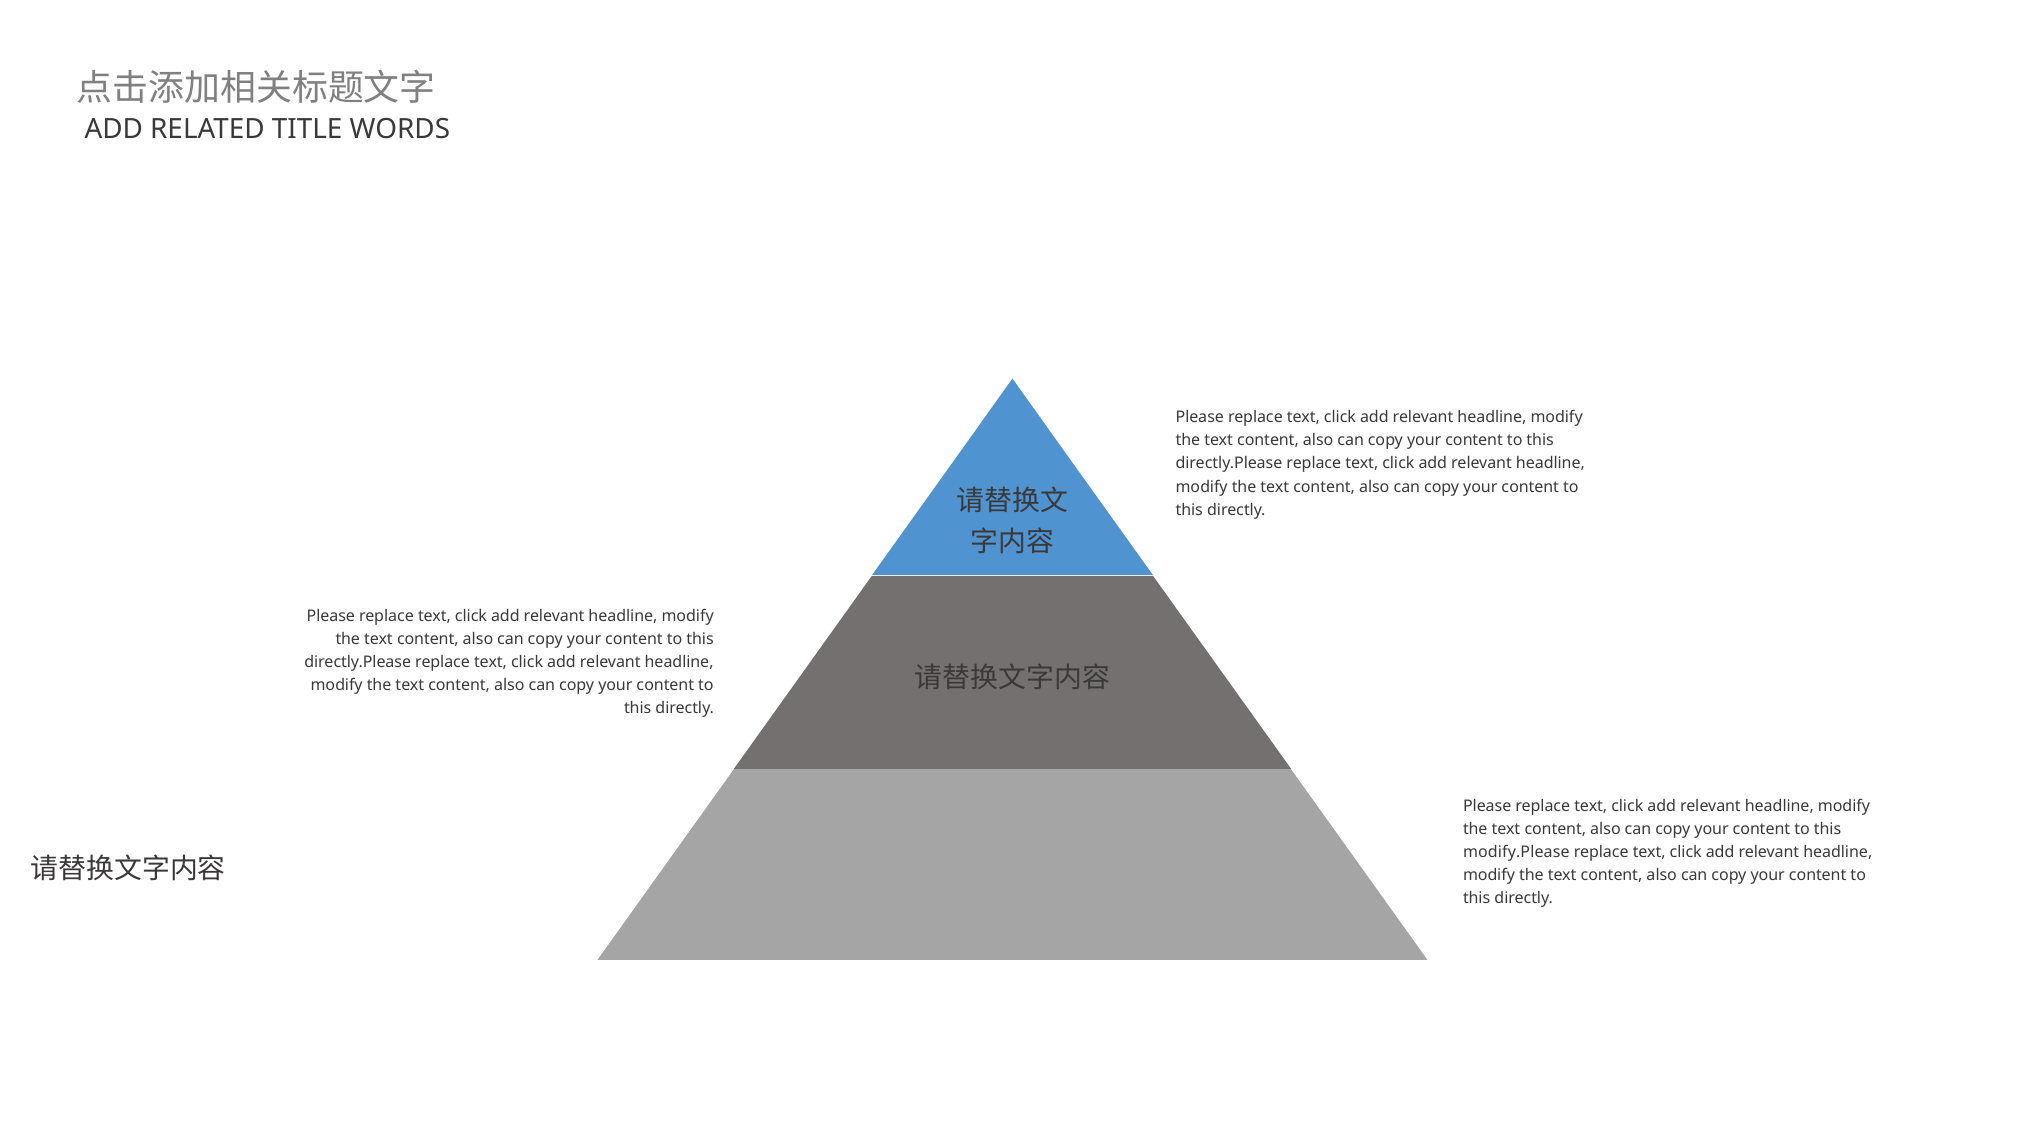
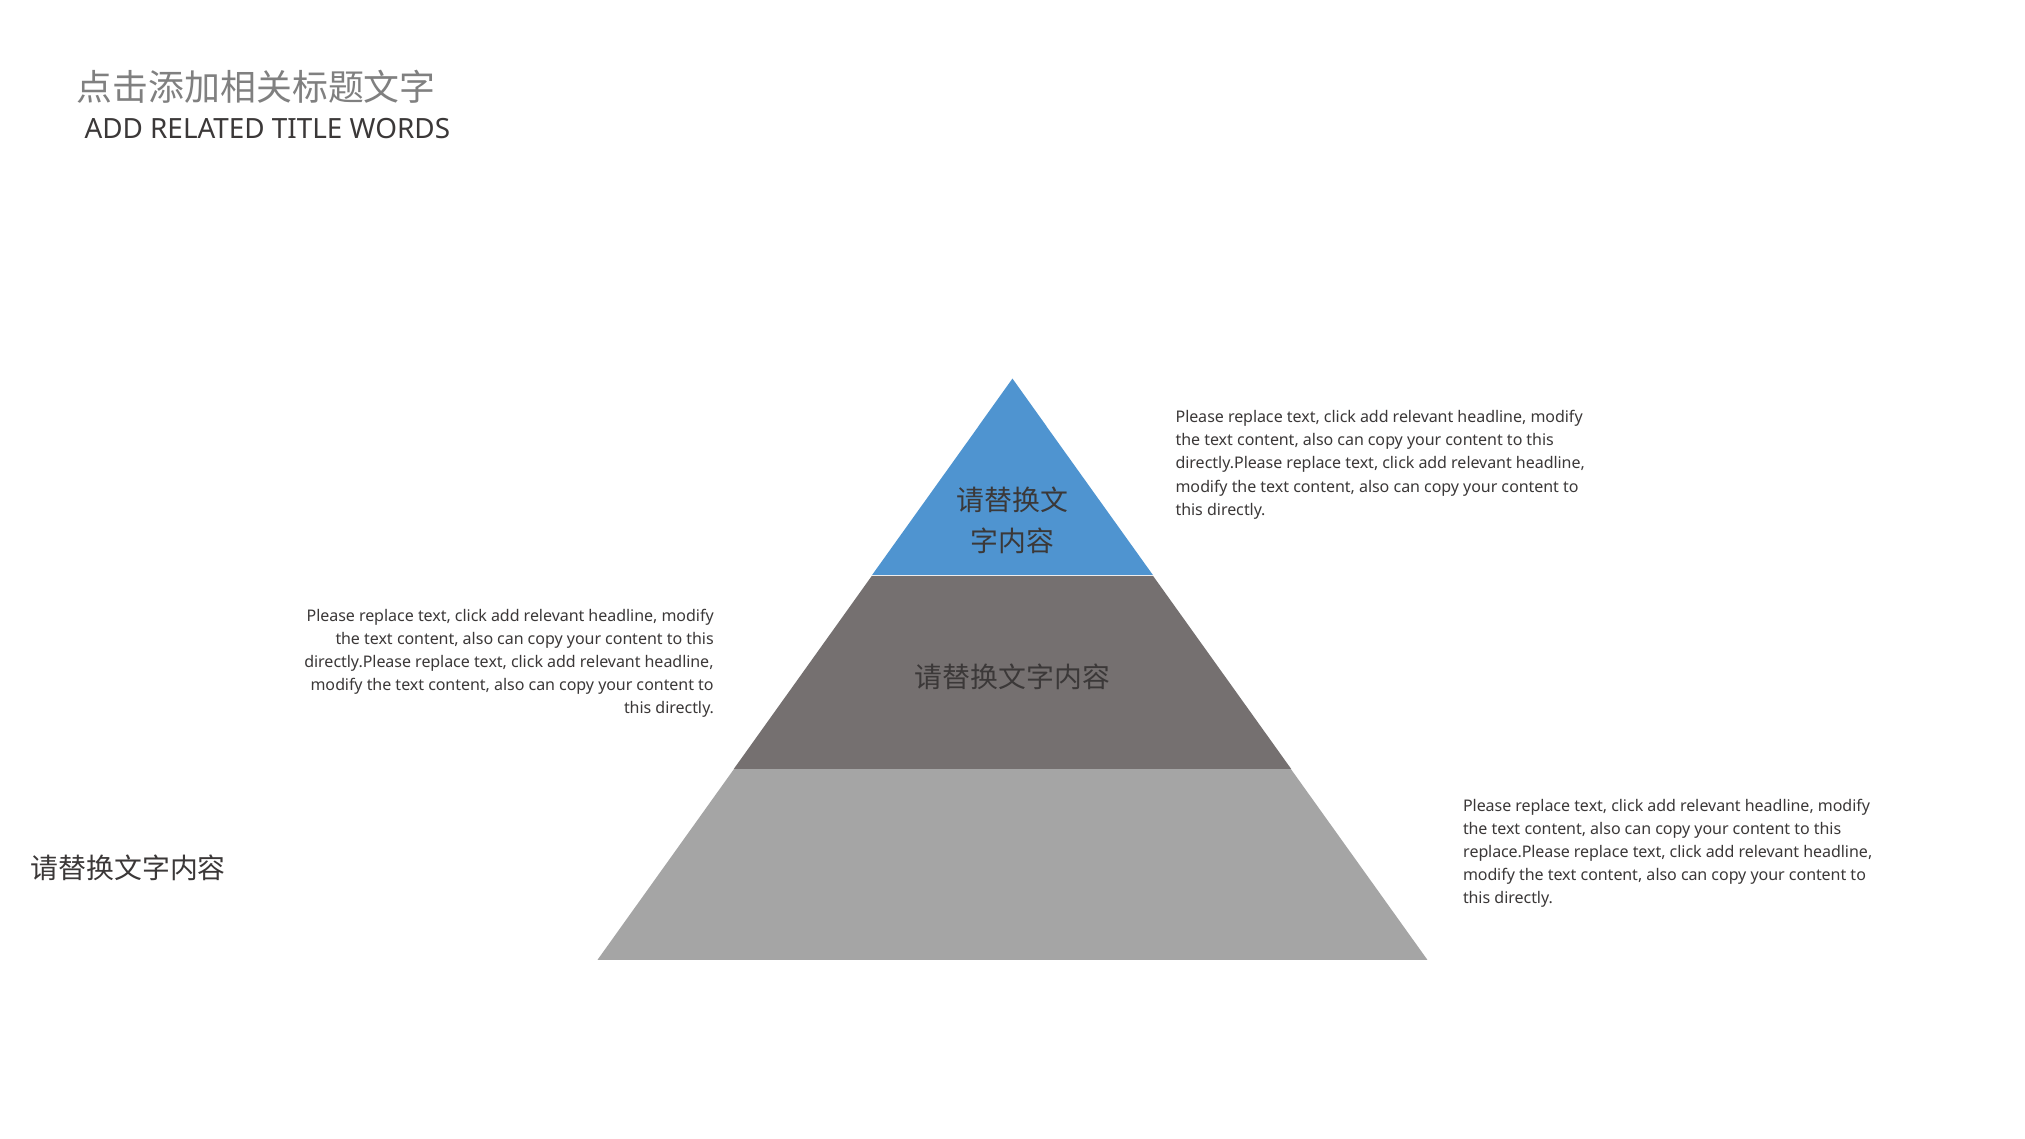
modify.Please: modify.Please -> replace.Please (1516, 852)
